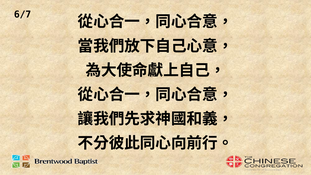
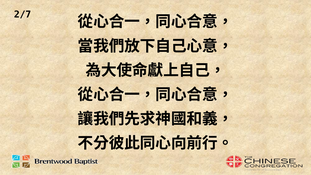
6/7: 6/7 -> 2/7 (23, 15)
